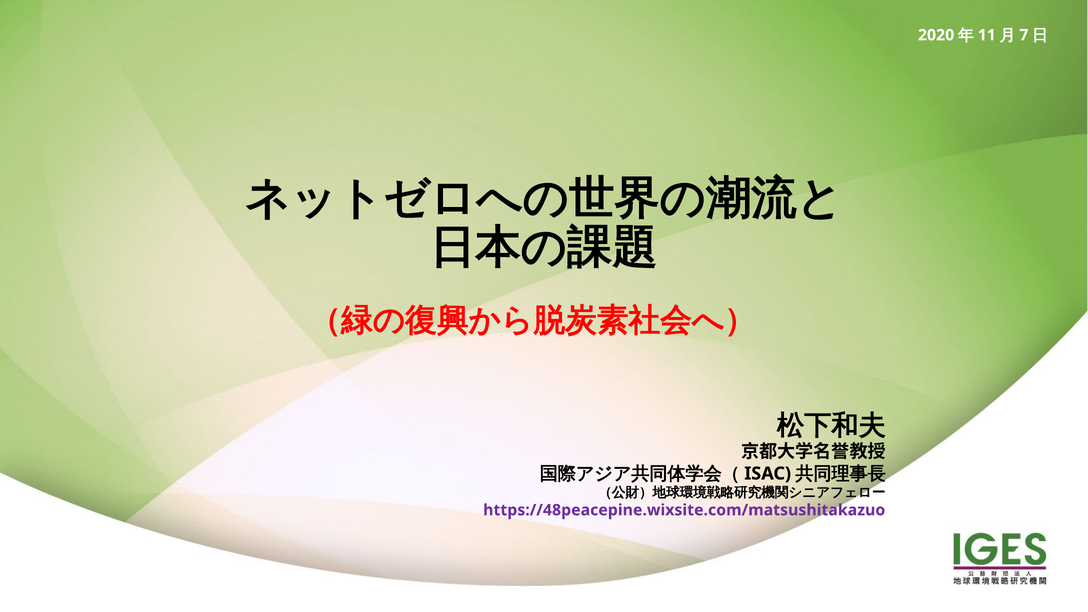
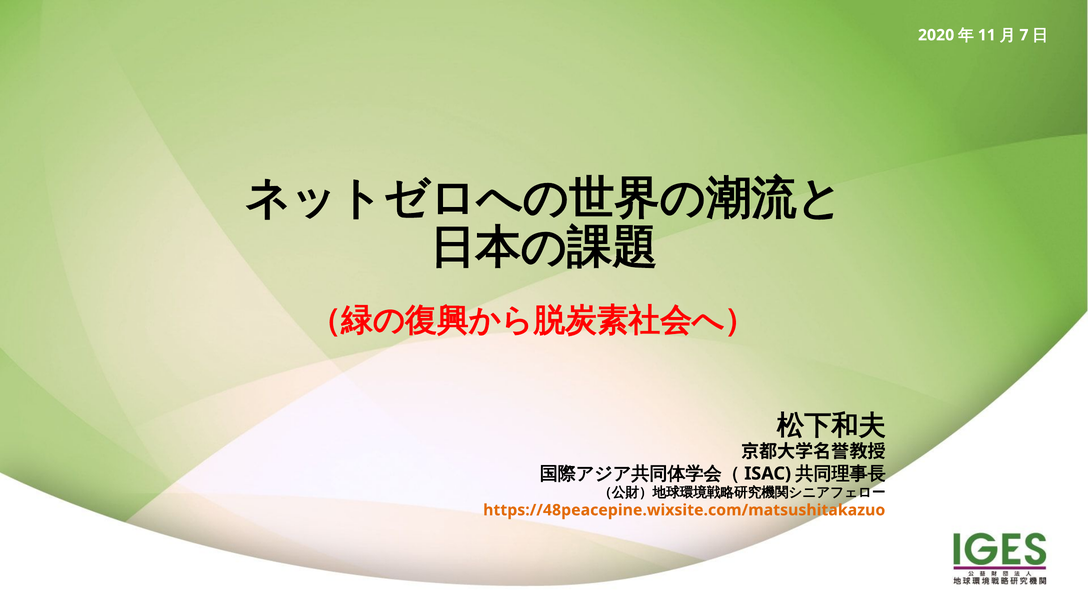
https://48peacepine.wixsite.com/matsushitakazuo colour: purple -> orange (684, 510)
